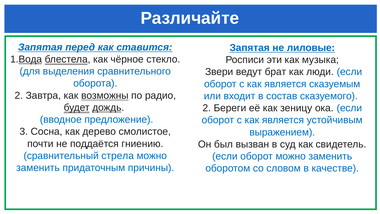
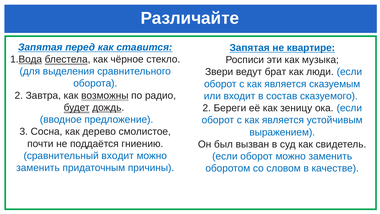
лиловые: лиловые -> квартире (311, 48)
сравнительный стрела: стрела -> входит (118, 156)
